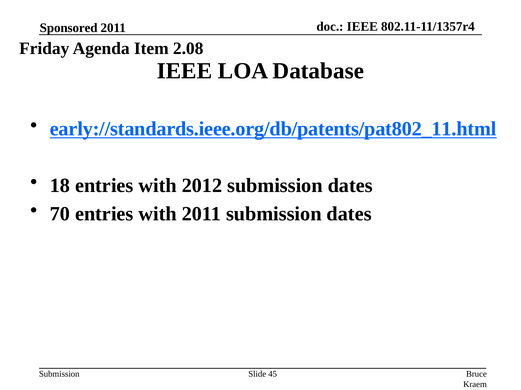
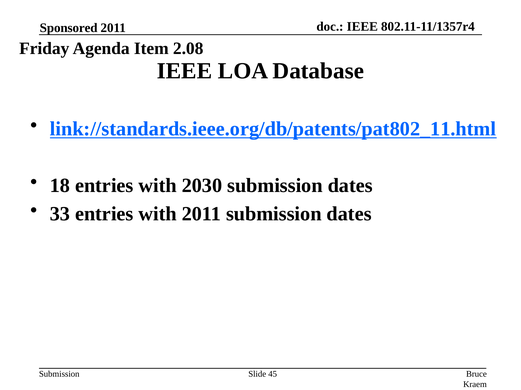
early://standards.ieee.org/db/patents/pat802_11.html: early://standards.ieee.org/db/patents/pat802_11.html -> link://standards.ieee.org/db/patents/pat802_11.html (273, 129)
2012: 2012 -> 2030 (202, 186)
70: 70 -> 33 (60, 214)
